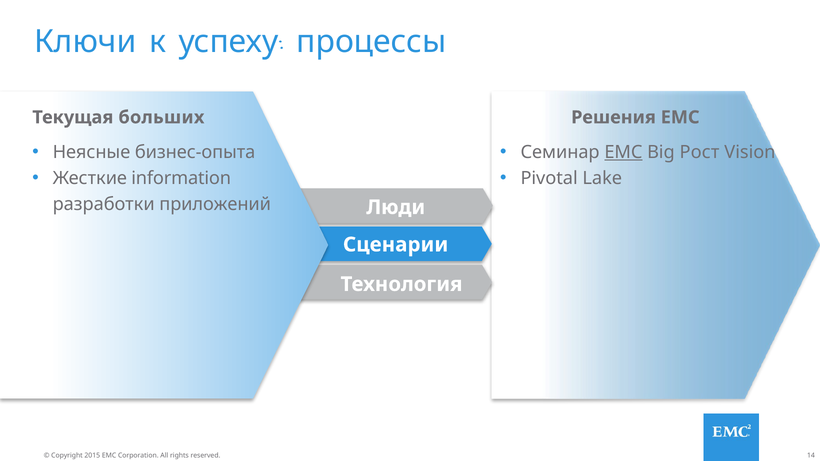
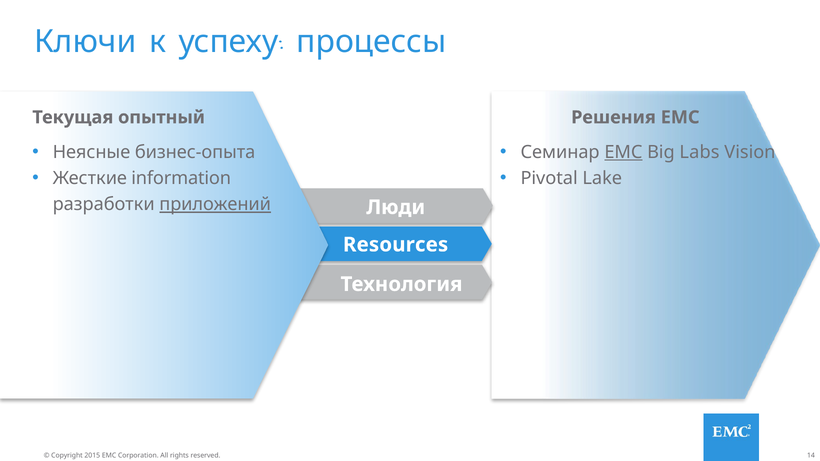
больших: больших -> опытный (162, 117)
Рост: Рост -> Labs (700, 152)
приложений underline: none -> present (215, 205)
Сценарии: Сценарии -> Resources (396, 245)
